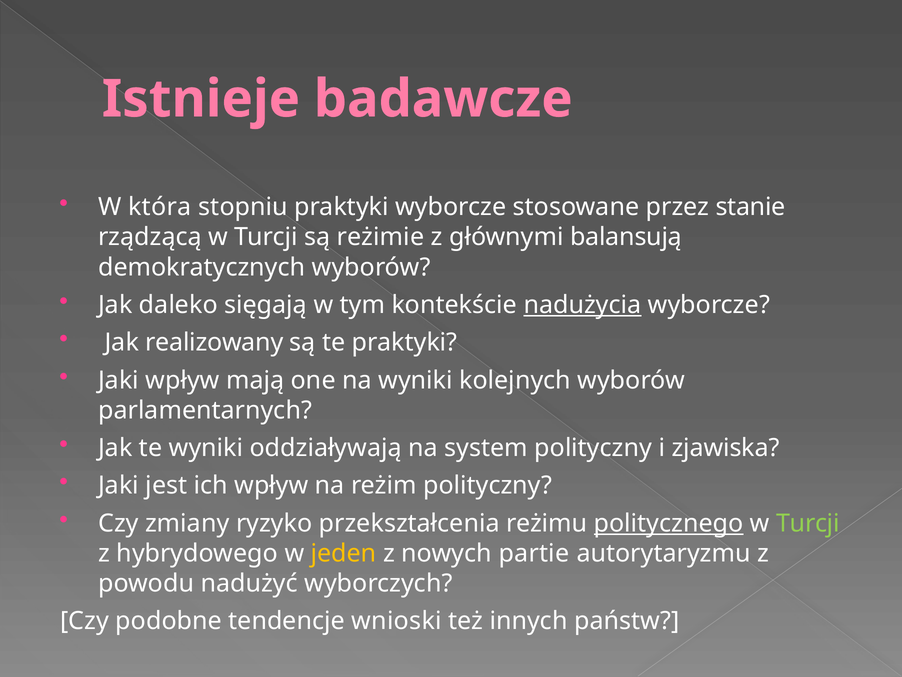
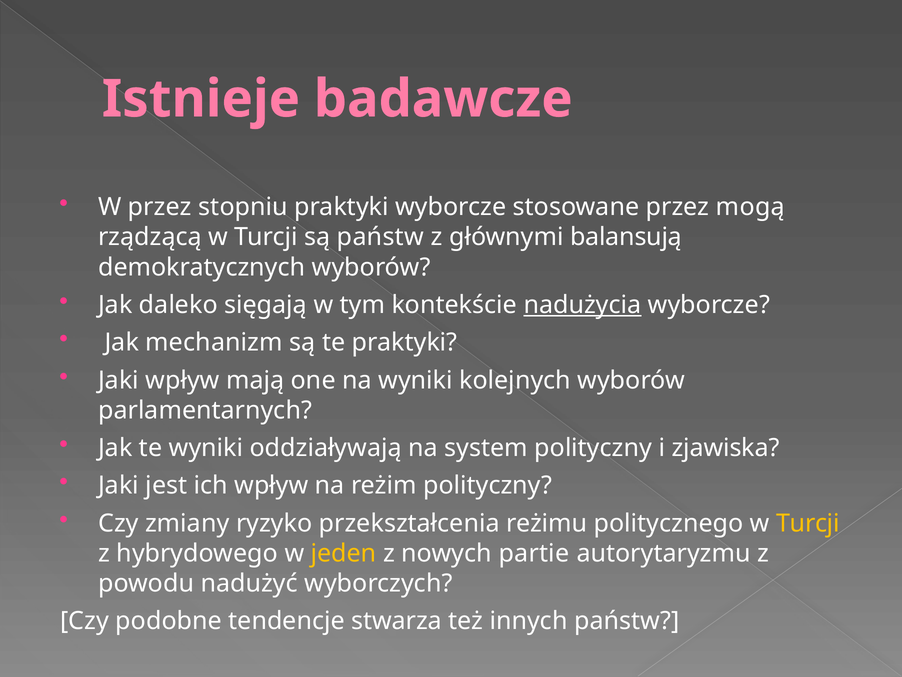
W która: która -> przez (160, 207)
stanie: stanie -> mogą (750, 207)
są reżimie: reżimie -> państw (380, 237)
realizowany: realizowany -> mechanizm (214, 342)
politycznego underline: present -> none (669, 523)
Turcji colour: light green -> yellow (808, 523)
wnioski: wnioski -> stwarza (397, 621)
